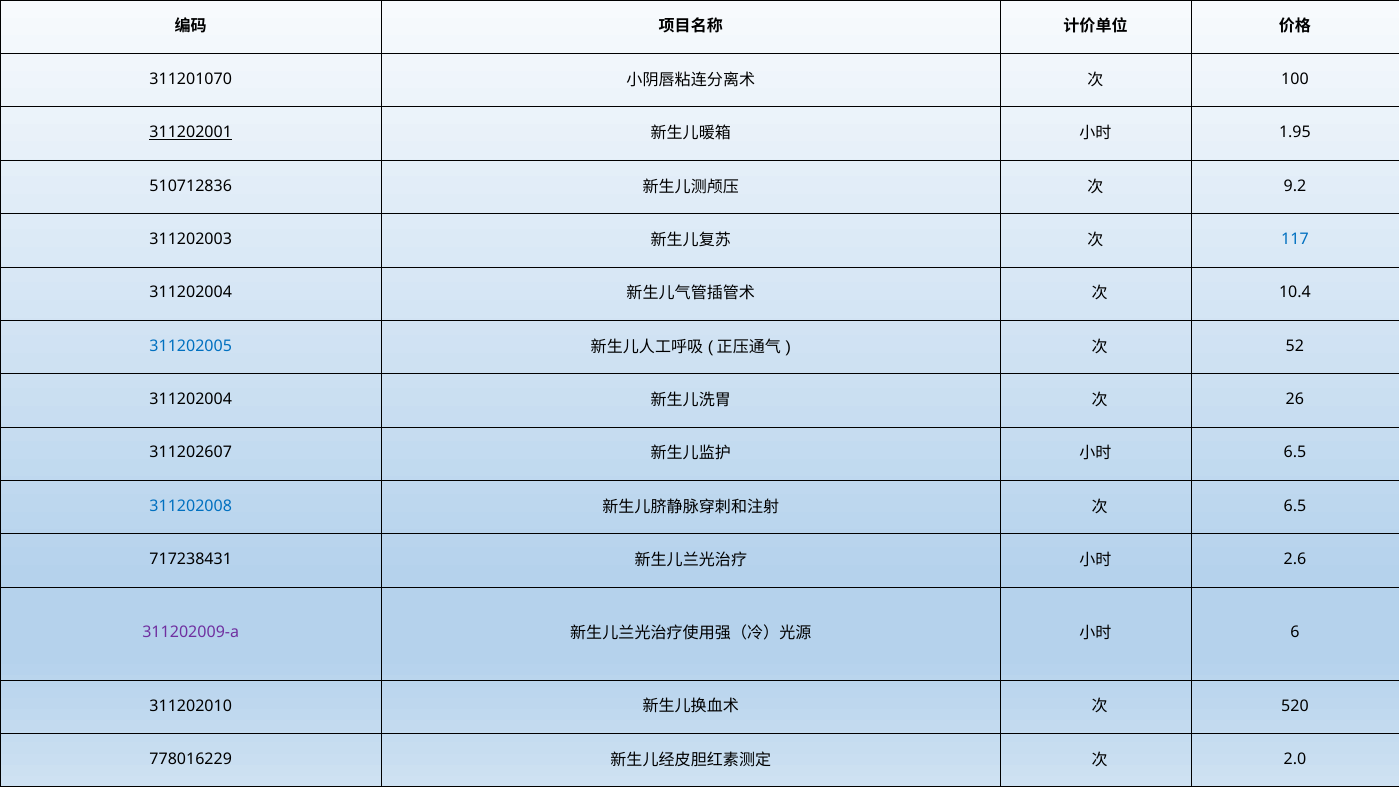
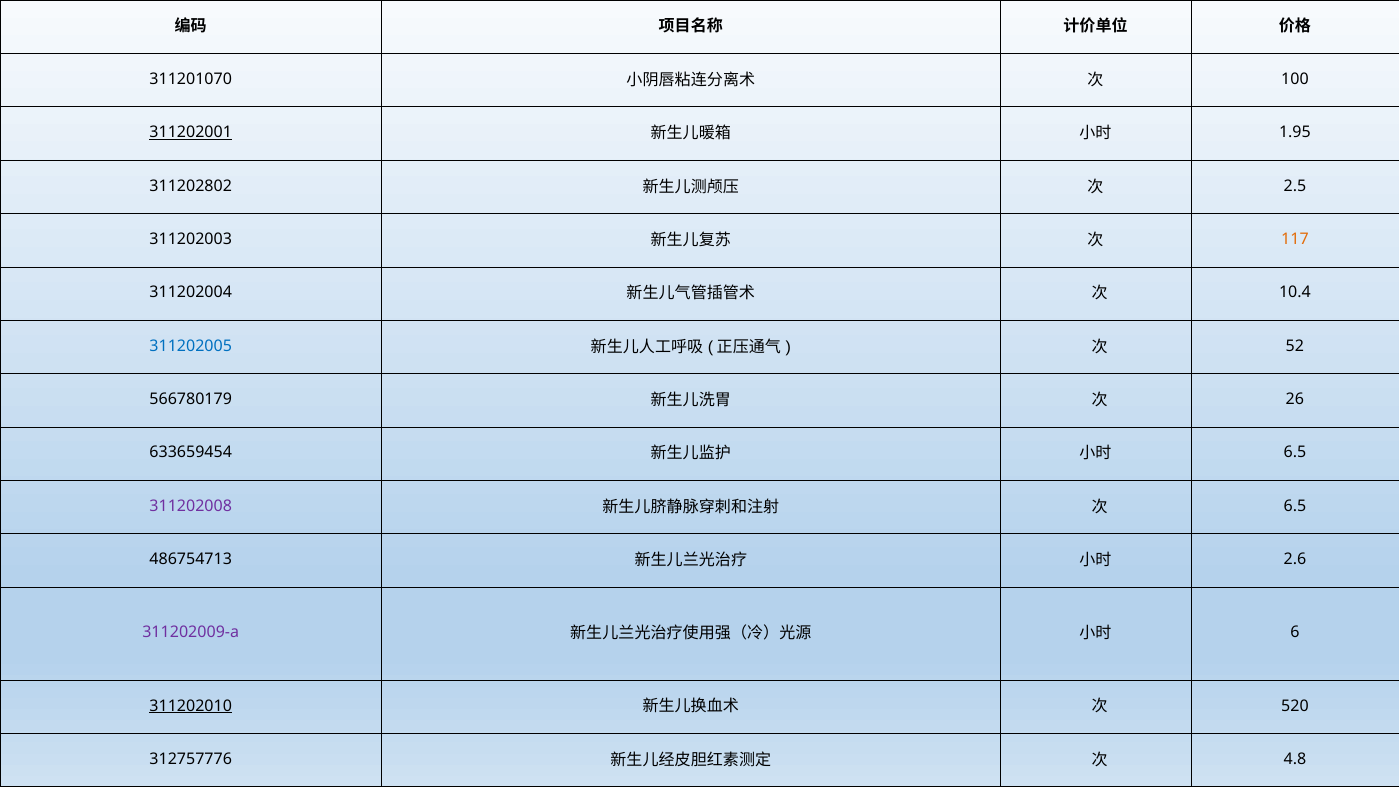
510712836: 510712836 -> 311202802 (191, 186)
9.2: 9.2 -> 2.5 (1295, 186)
117 colour: blue -> orange (1295, 239)
311202004: 311202004 -> 566780179 (191, 399)
311202607: 311202607 -> 633659454 (191, 453)
311202008 colour: blue -> purple (191, 506)
717238431: 717238431 -> 486754713 (191, 559)
311202010 underline: none -> present (191, 706)
778016229: 778016229 -> 312757776 (191, 759)
2.0: 2.0 -> 4.8 (1295, 759)
